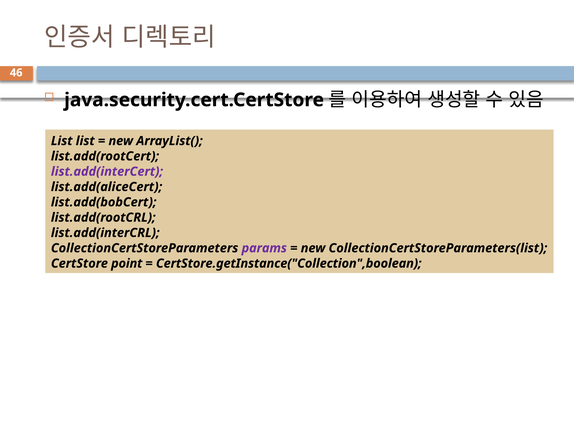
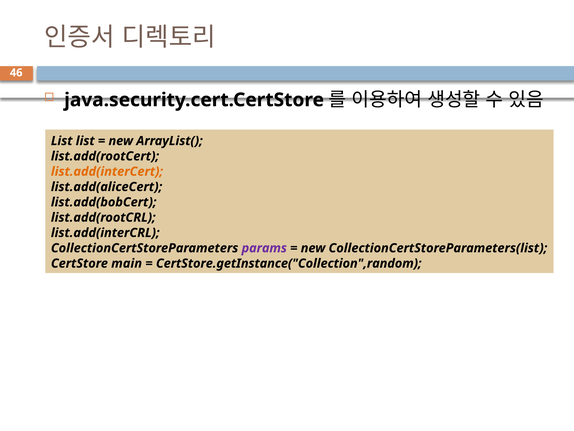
list.add(interCert colour: purple -> orange (107, 171)
point: point -> main (127, 263)
CertStore.getInstance("Collection",boolean: CertStore.getInstance("Collection",boolean -> CertStore.getInstance("Collection",random (289, 263)
